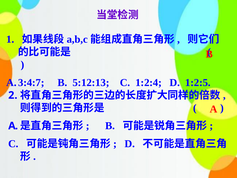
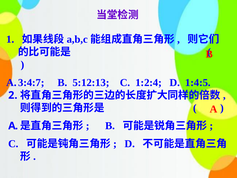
1:2:5: 1:2:5 -> 1:4:5 (198, 82)
